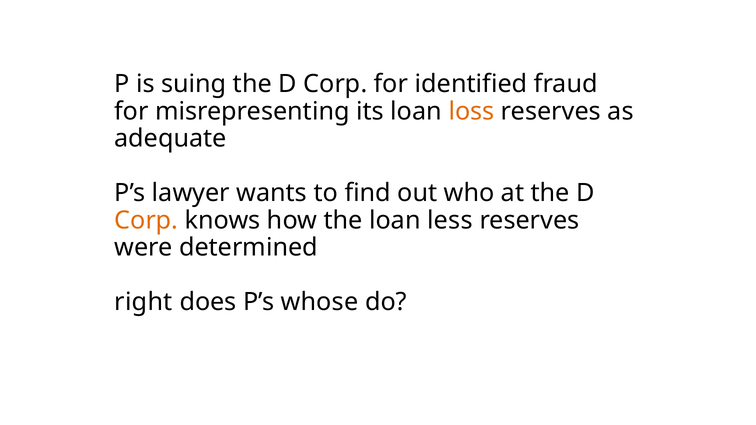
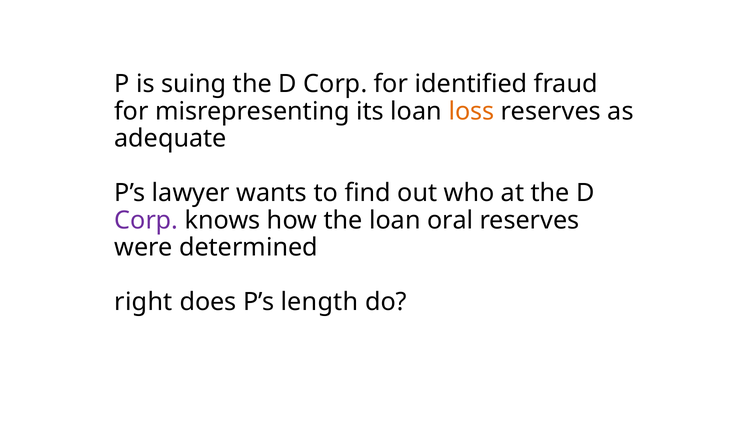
Corp colour: orange -> purple (146, 220)
less: less -> oral (450, 220)
whose: whose -> length (319, 302)
